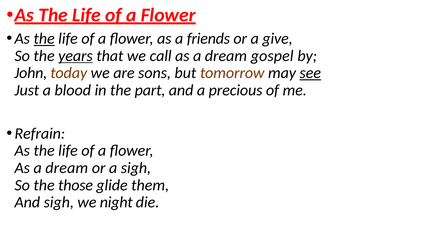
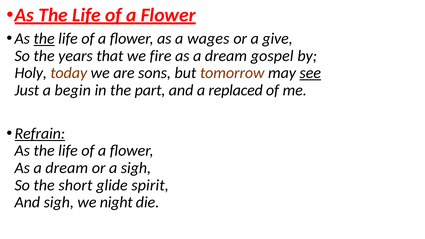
friends: friends -> wages (208, 39)
years underline: present -> none (76, 56)
call: call -> fire (161, 56)
John: John -> Holy (31, 73)
blood: blood -> begin (73, 90)
precious: precious -> replaced (236, 90)
Refrain underline: none -> present (40, 134)
those: those -> short (75, 185)
them: them -> spirit (150, 185)
